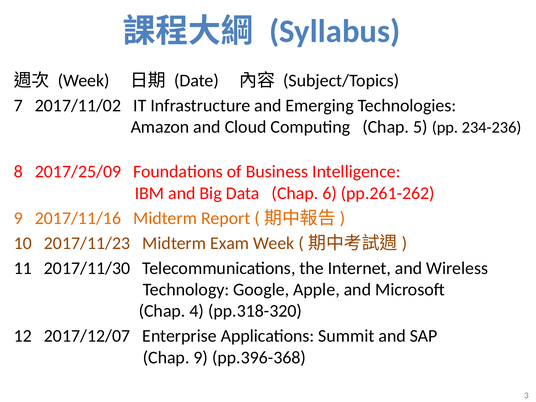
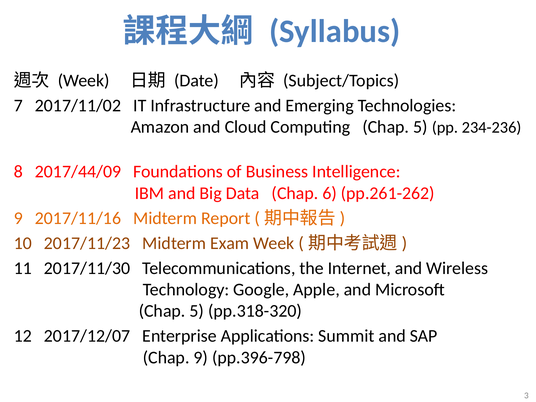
2017/25/09: 2017/25/09 -> 2017/44/09 (78, 172)
4: 4 -> 5 (197, 311)
pp.396-368: pp.396-368 -> pp.396-798 (259, 358)
